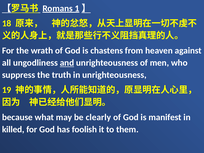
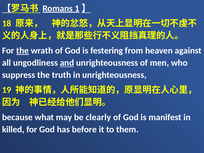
the underline: none -> present (23, 51)
chastens: chastens -> festering (107, 51)
foolish: foolish -> before (84, 129)
